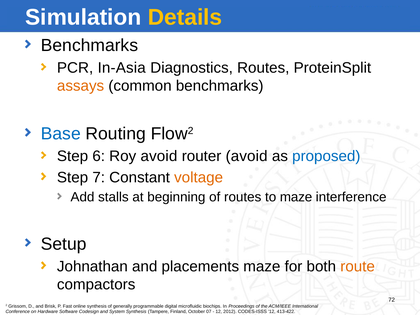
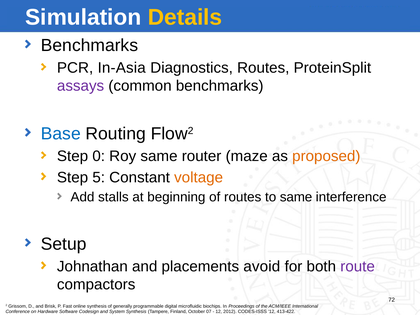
assays colour: orange -> purple (81, 86)
6: 6 -> 0 (99, 156)
Roy avoid: avoid -> same (159, 156)
router avoid: avoid -> maze (247, 156)
proposed colour: blue -> orange (326, 156)
7: 7 -> 5 (99, 177)
to maze: maze -> same (296, 197)
placements maze: maze -> avoid (262, 266)
route colour: orange -> purple (358, 266)
